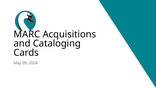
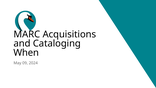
Cards: Cards -> When (26, 53)
